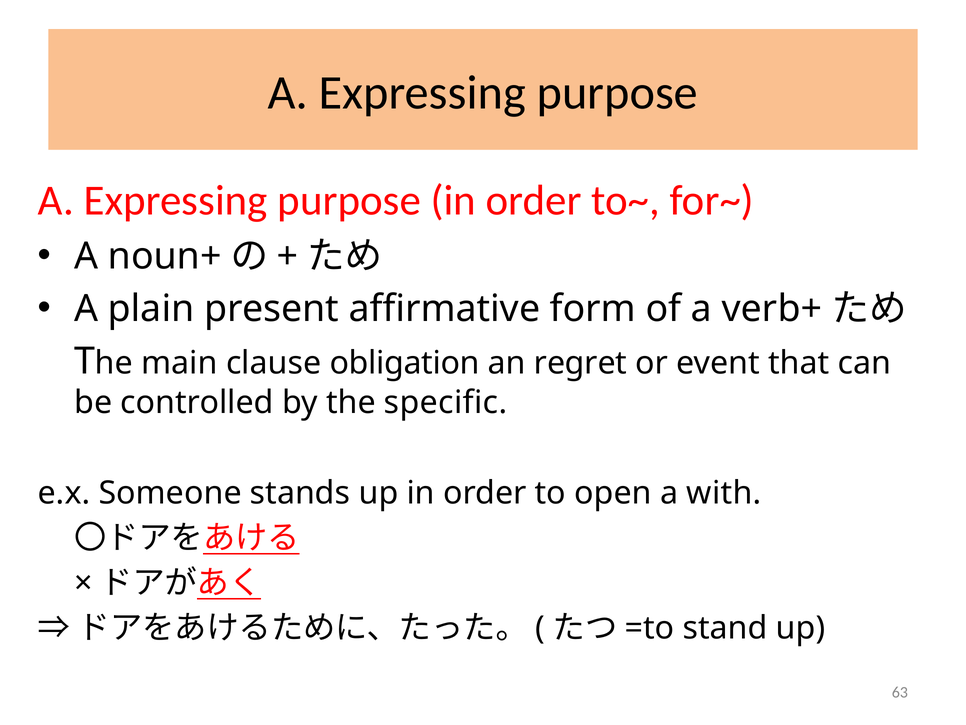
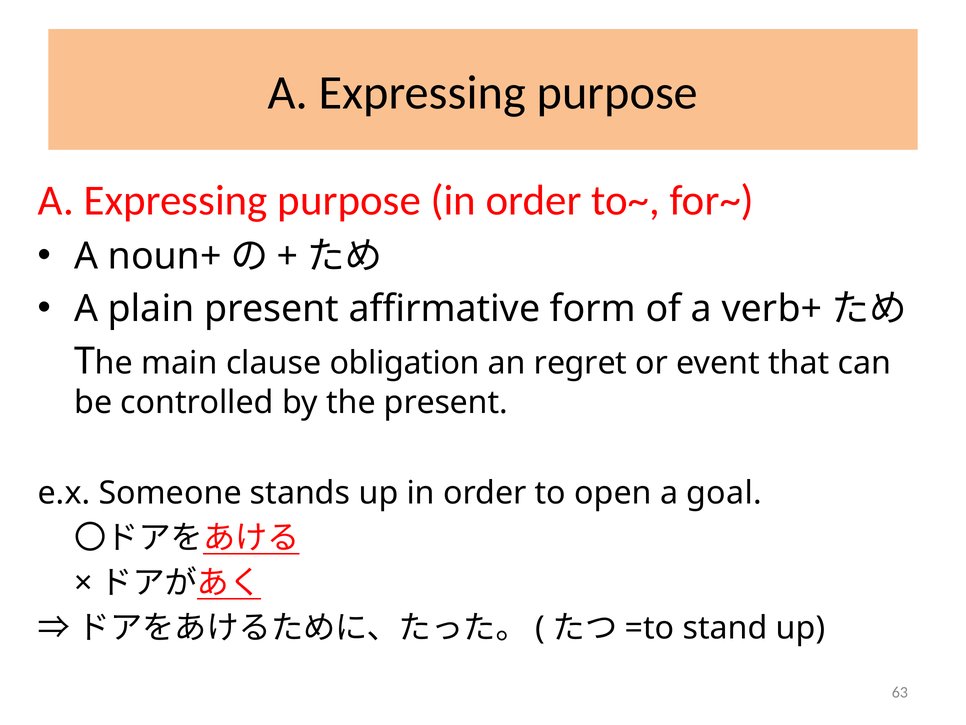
the specific: specific -> present (446, 403)
with: with -> goal (724, 493)
